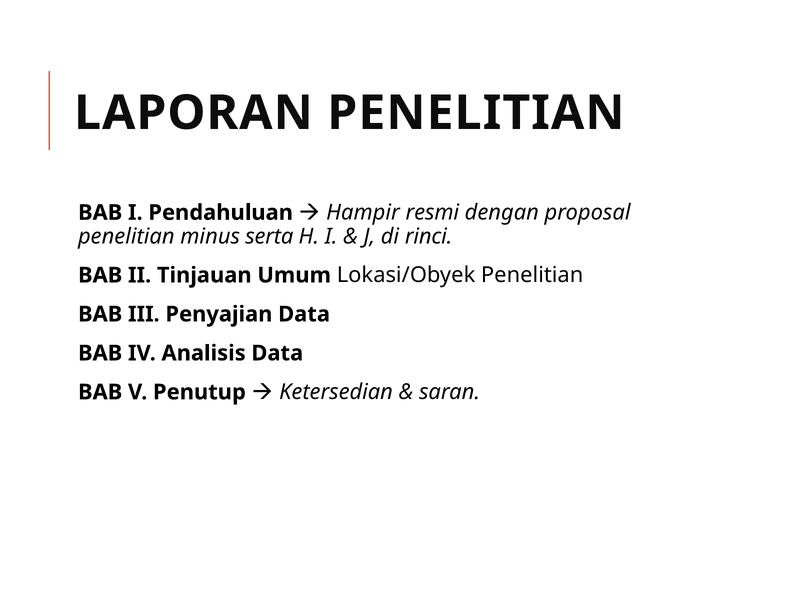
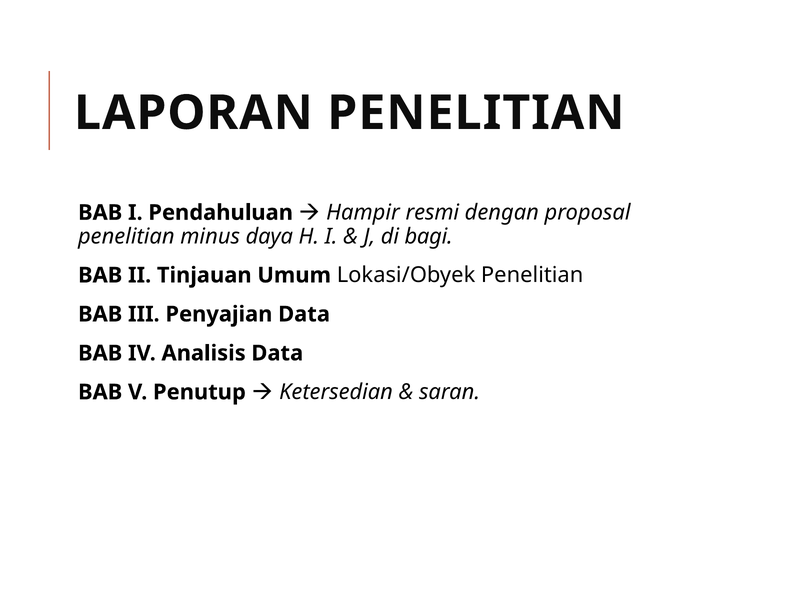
serta: serta -> daya (269, 236)
rinci: rinci -> bagi (429, 236)
